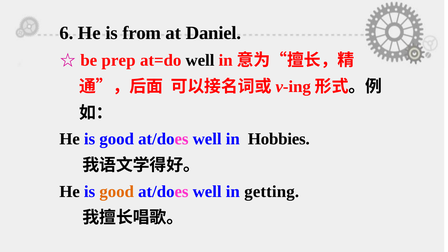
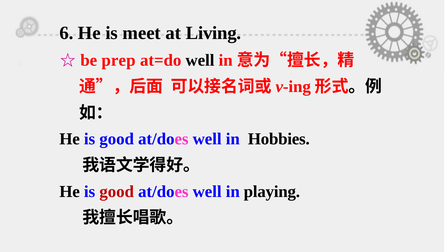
from: from -> meet (142, 33)
Daniel: Daniel -> Living (214, 33)
good colour: orange -> red (117, 191)
getting: getting -> playing (272, 191)
